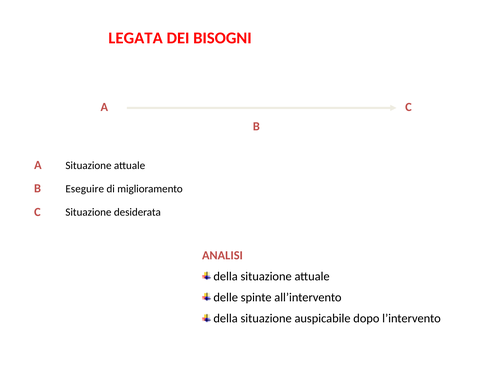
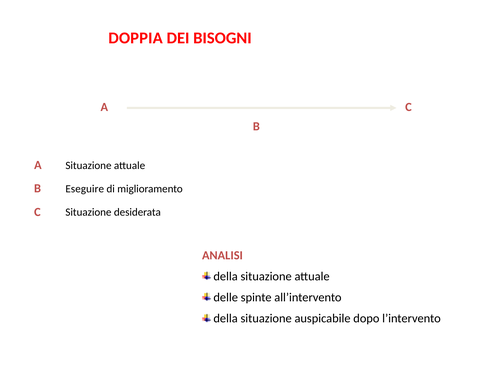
LEGATA: LEGATA -> DOPPIA (136, 38)
